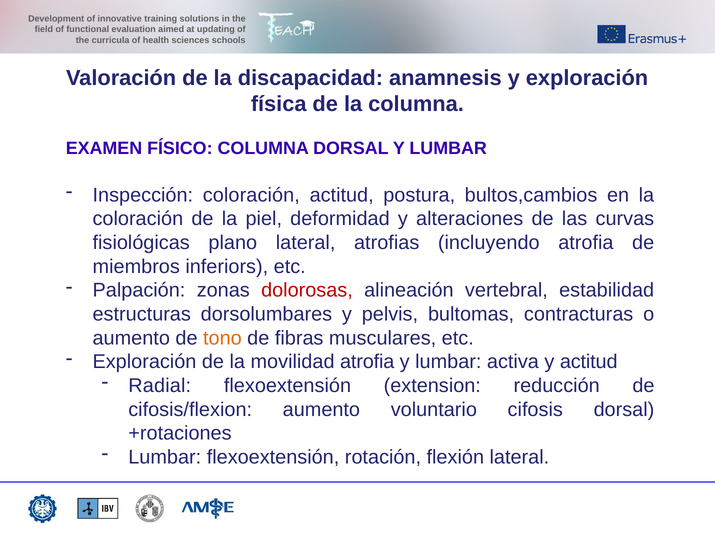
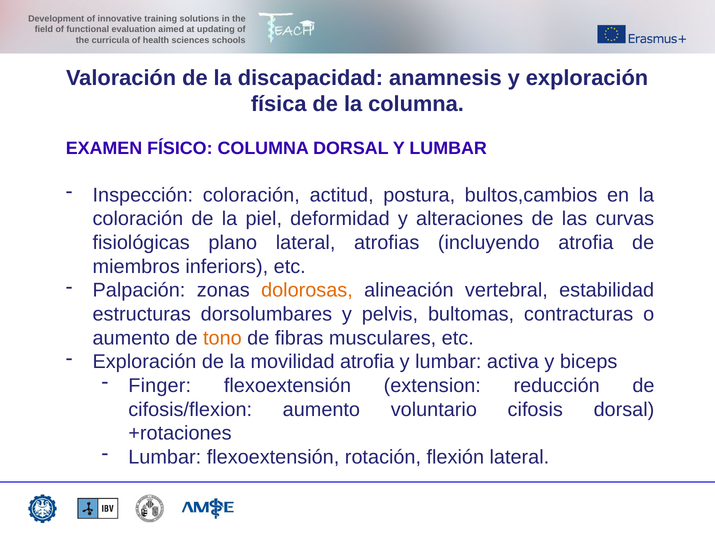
dolorosas colour: red -> orange (307, 290)
y actitud: actitud -> biceps (589, 362)
Radial: Radial -> Finger (160, 386)
